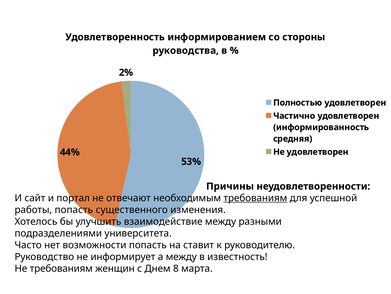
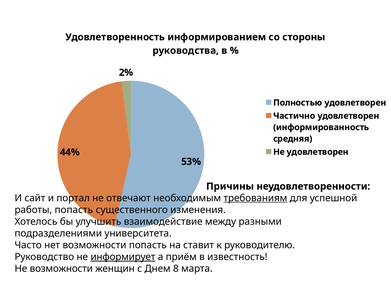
информирует underline: none -> present (123, 256)
а между: между -> приём (181, 256)
Не требованиям: требованиям -> возможности (61, 268)
